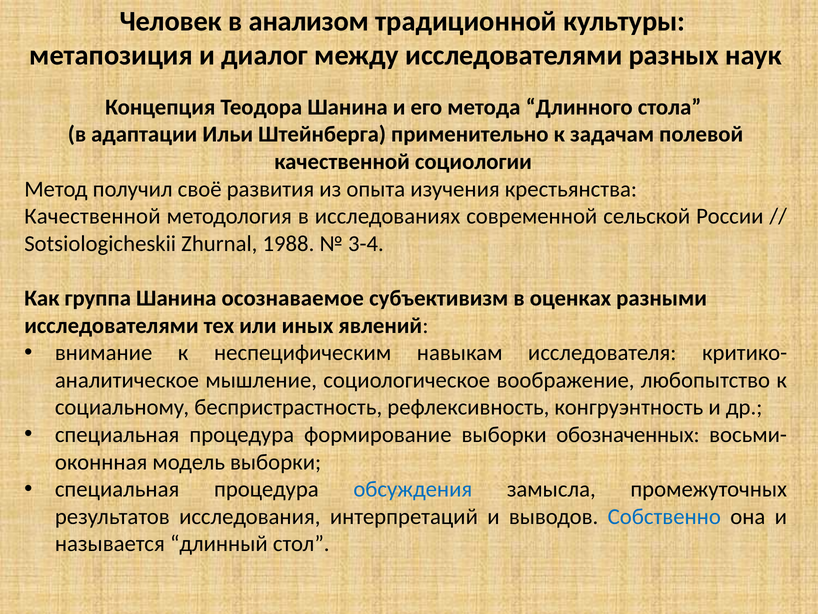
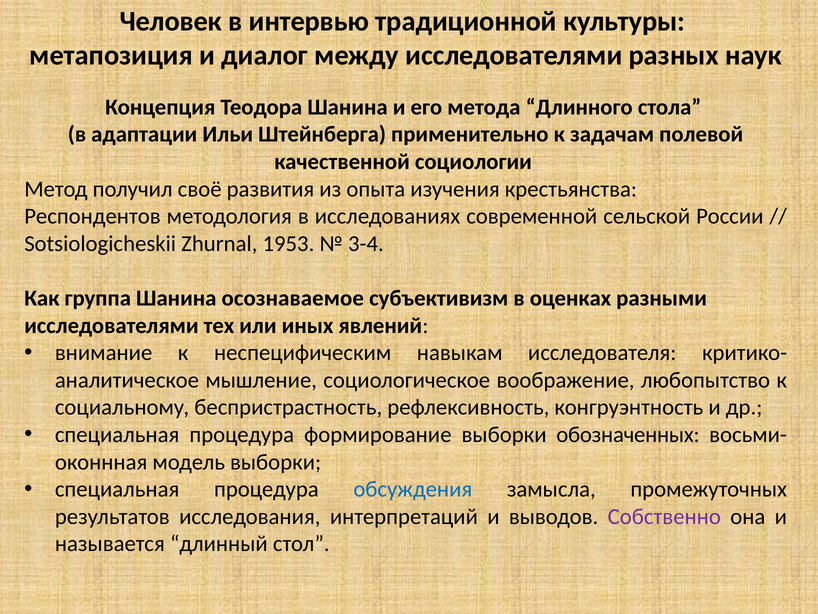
анализом: анализом -> интервью (309, 21)
Качественной: Качественной -> Респондентов (92, 216)
1988: 1988 -> 1953 (288, 243)
Собственно colour: blue -> purple (664, 516)
